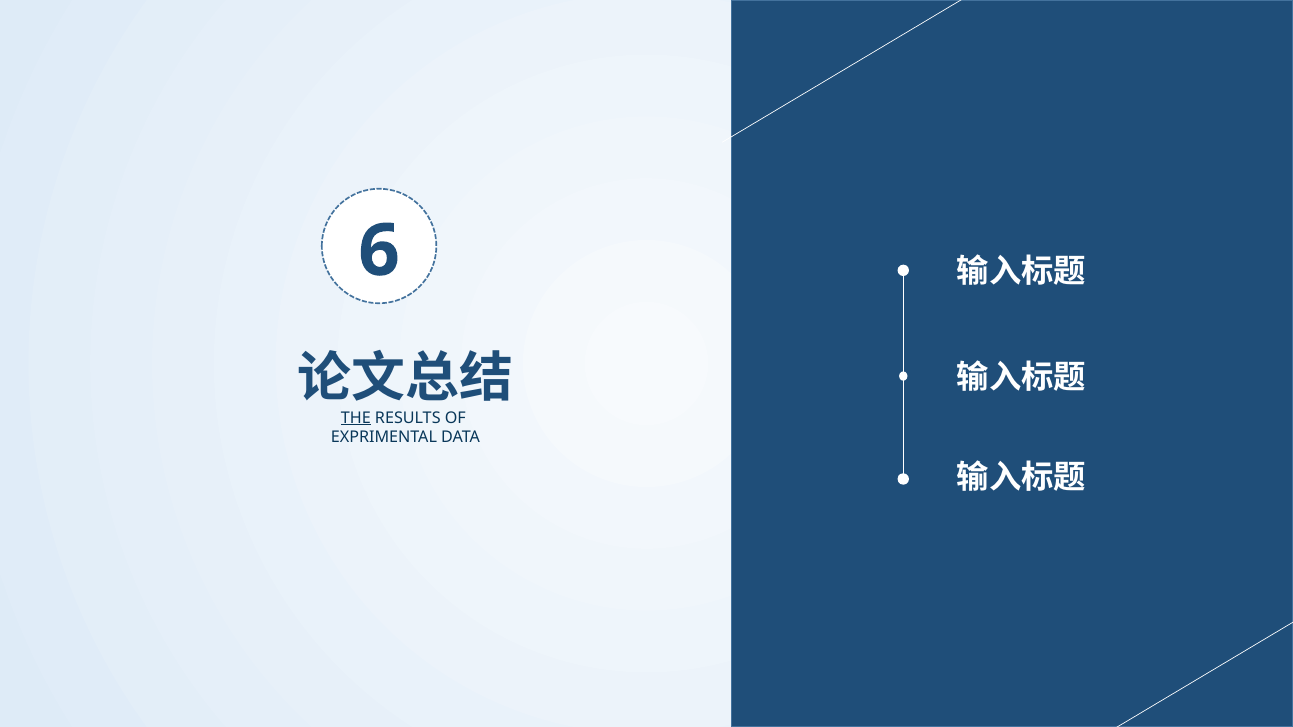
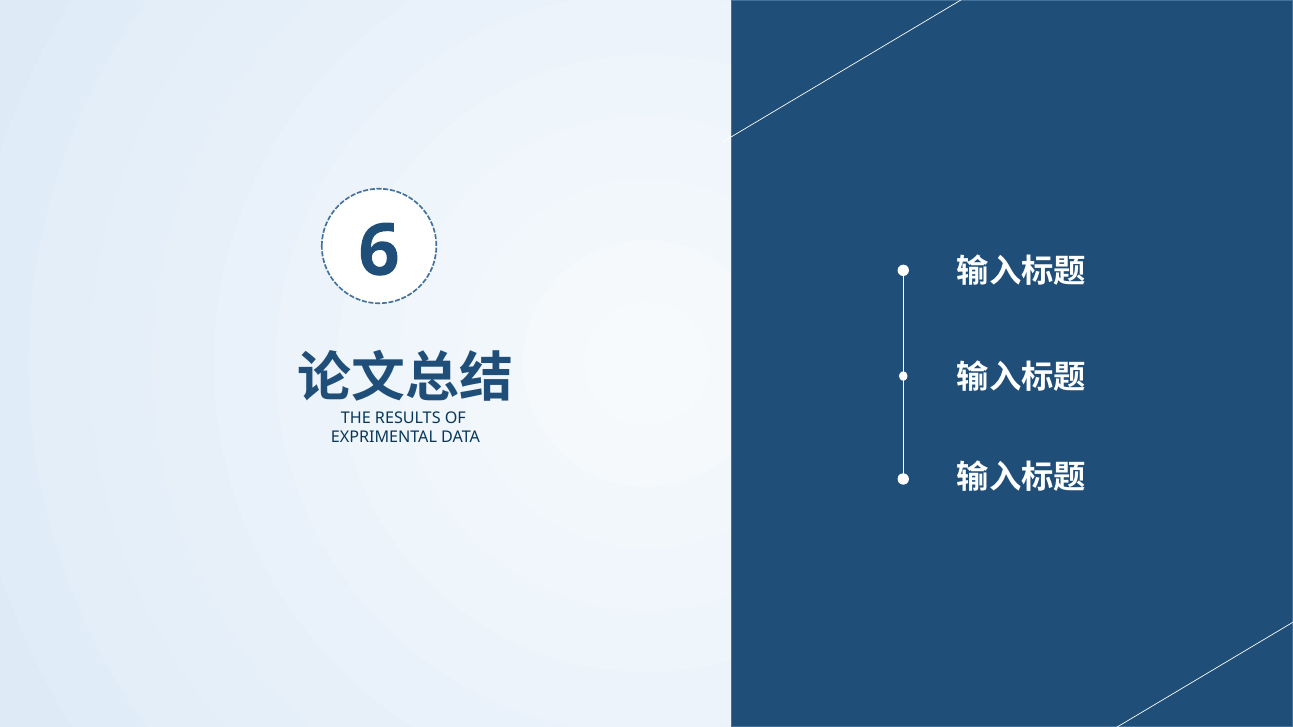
THE underline: present -> none (356, 418)
